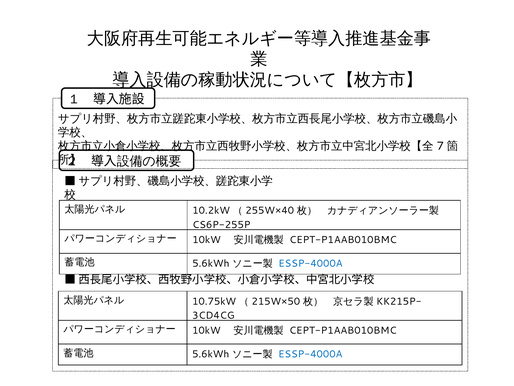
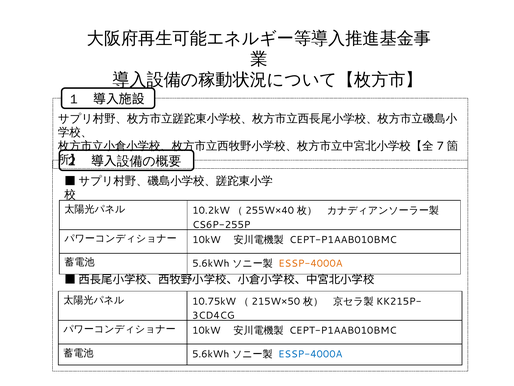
ESSP-4000A colour: blue -> orange (310, 263)
